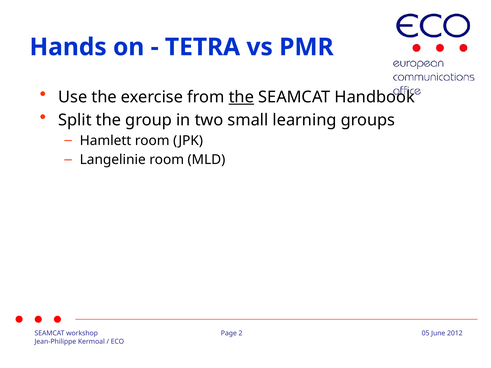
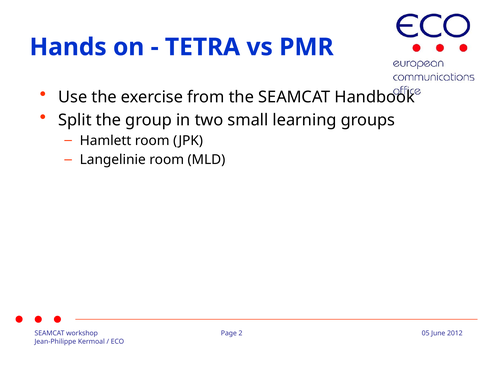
the underline: present -> none (241, 97)
